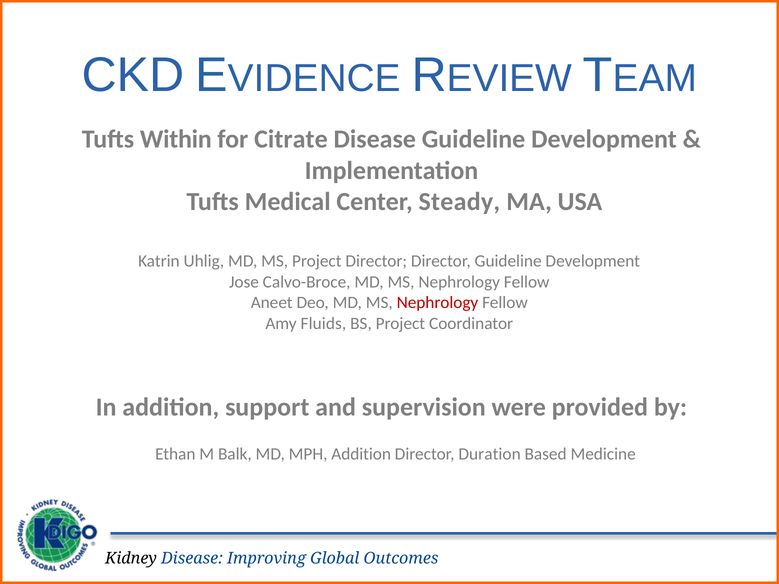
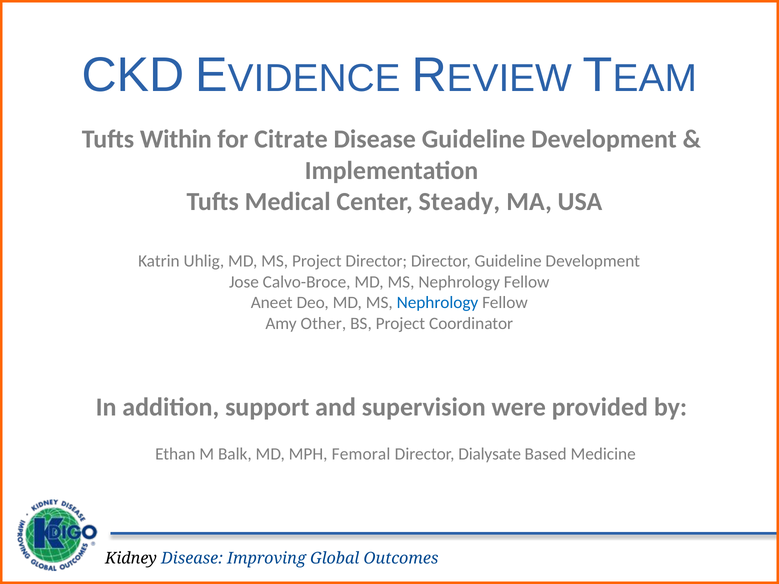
Nephrology colour: red -> blue (437, 303)
Fluids: Fluids -> Other (323, 323)
MPH Addition: Addition -> Femoral (361, 454)
Duration: Duration -> Dialysate (490, 454)
